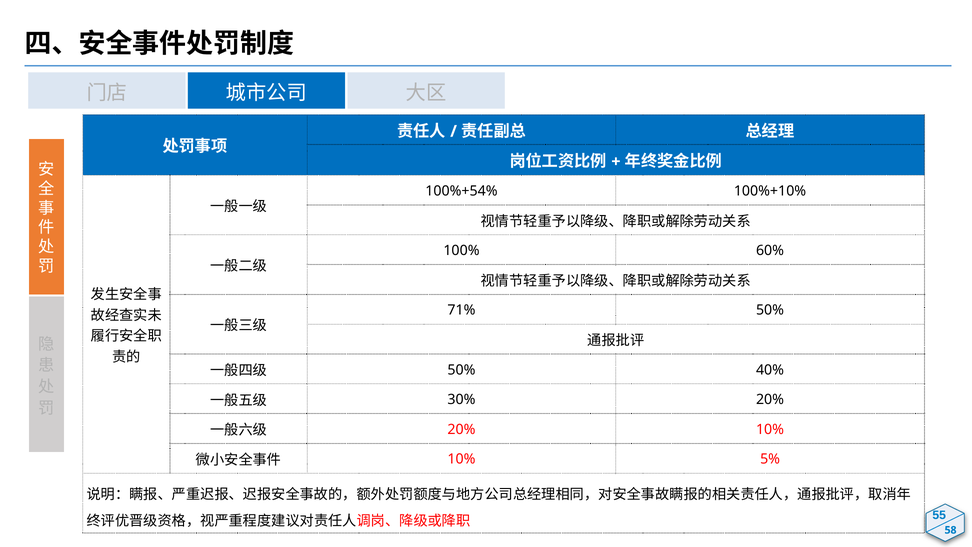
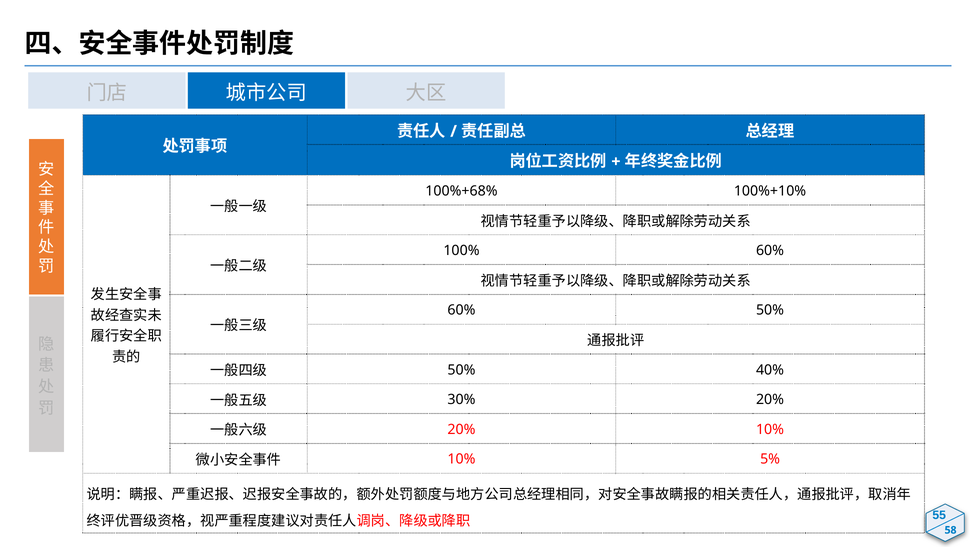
100%+54%: 100%+54% -> 100%+68% (461, 191)
71%: 71% -> 60% (461, 310)
